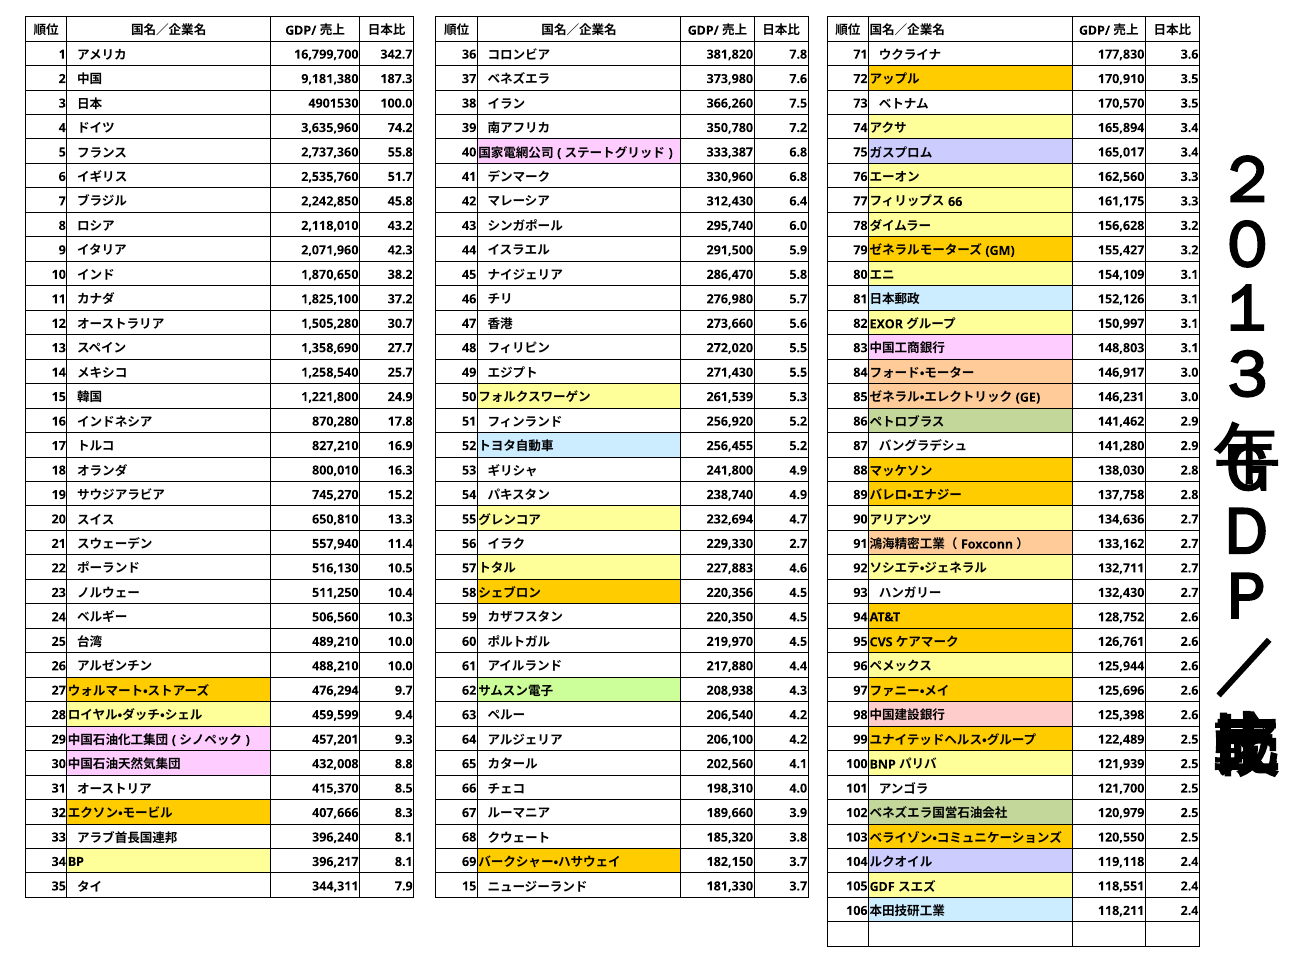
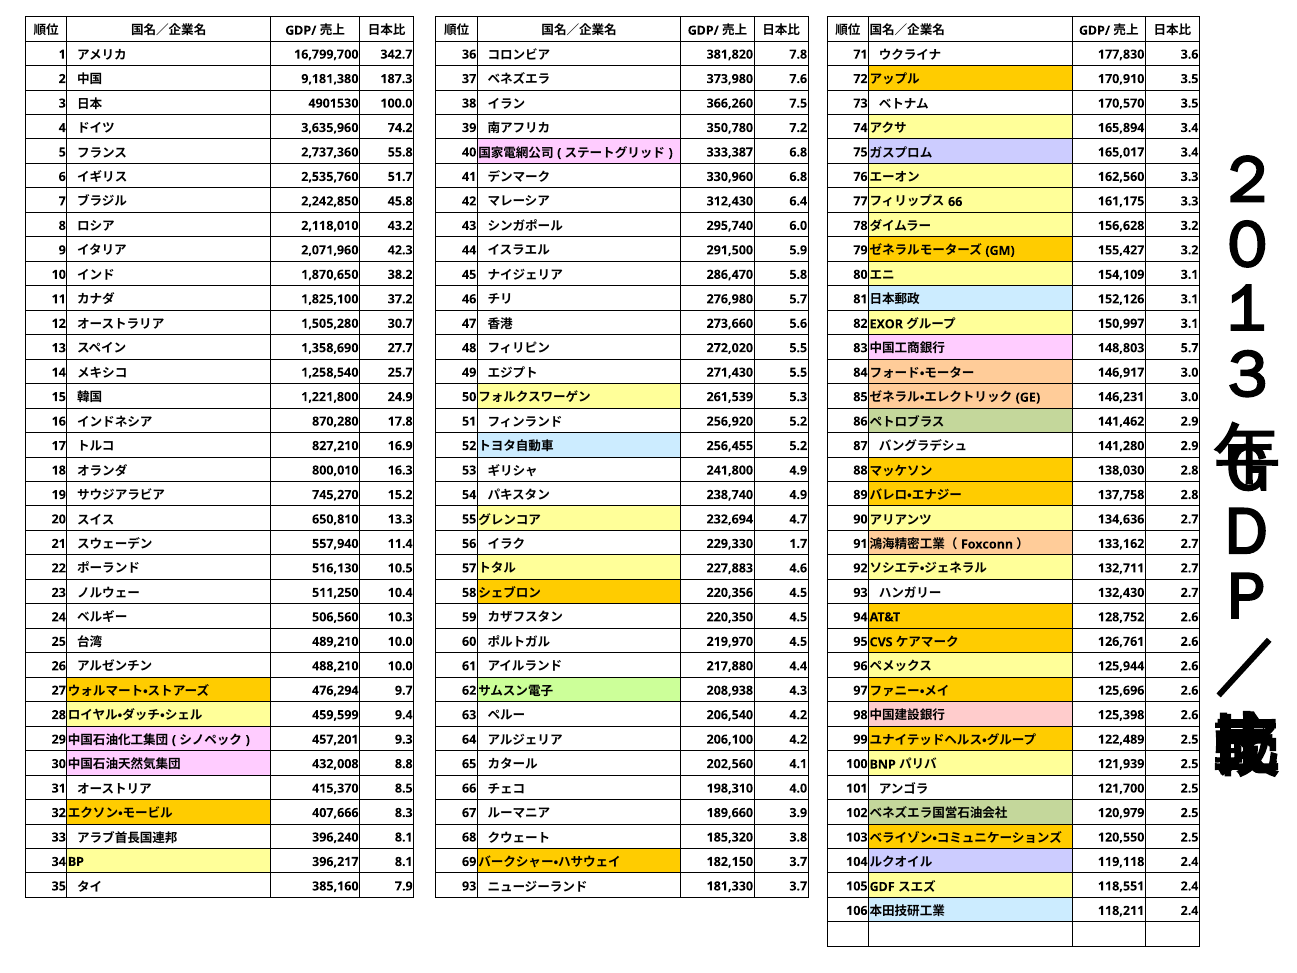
148,803 3.1: 3.1 -> 5.7 (1190, 348)
229,330 2.7: 2.7 -> 1.7 (798, 544)
344,311: 344,311 -> 385,160 (335, 886)
7.9 15: 15 -> 93 (469, 886)
